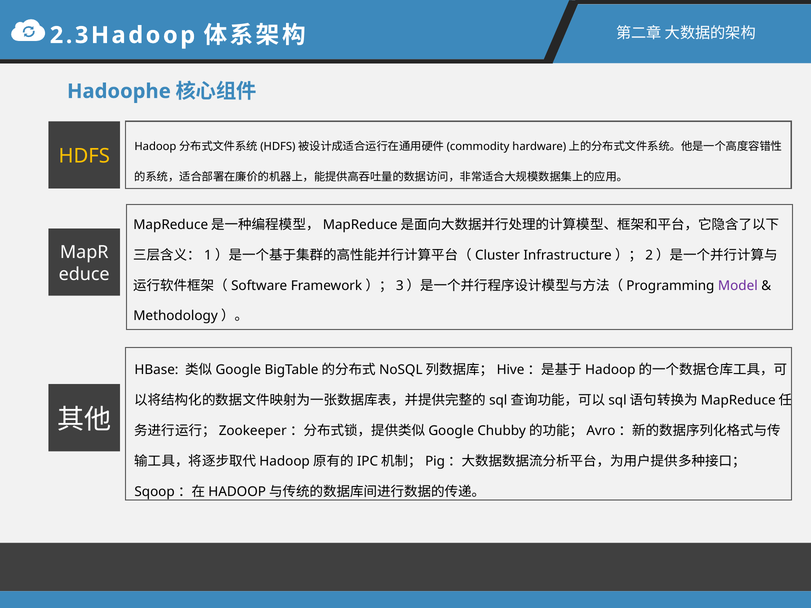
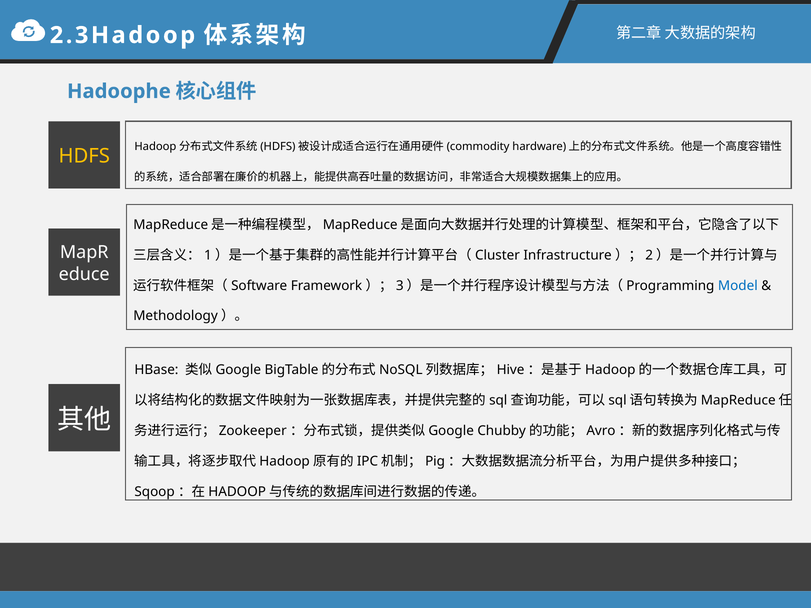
Model colour: purple -> blue (738, 286)
